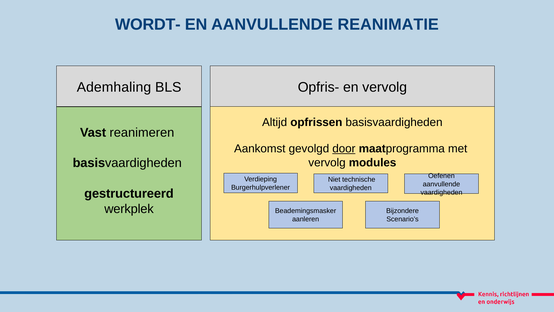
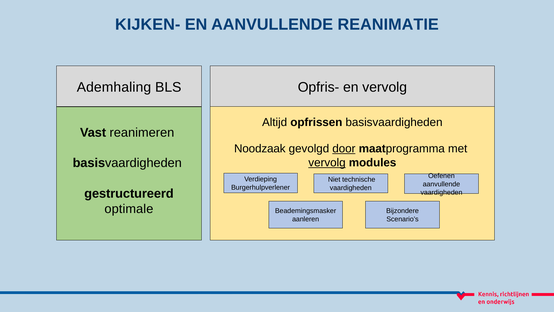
WORDT-: WORDT- -> KIJKEN- (148, 24)
Aankomst: Aankomst -> Noodzaak (260, 148)
vervolg underline: none -> present (327, 162)
werkplek: werkplek -> optimale (129, 209)
